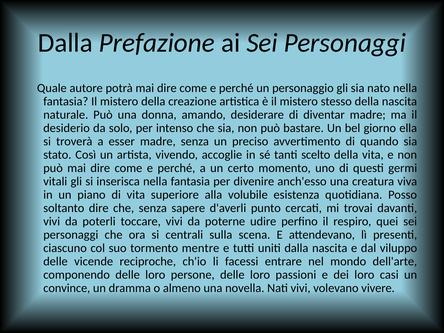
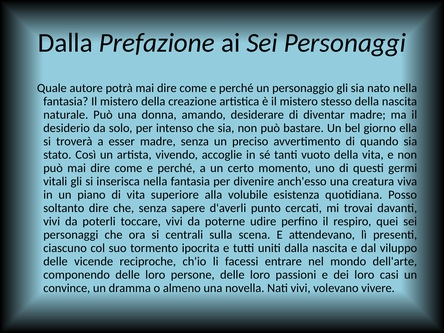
scelto: scelto -> vuoto (316, 155)
mentre: mentre -> ipocrita (201, 248)
